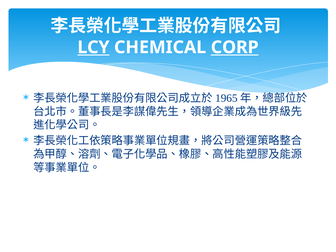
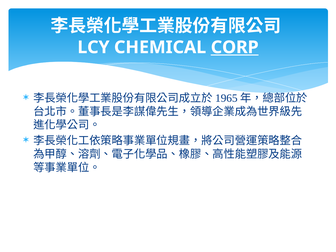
LCY underline: present -> none (93, 47)
